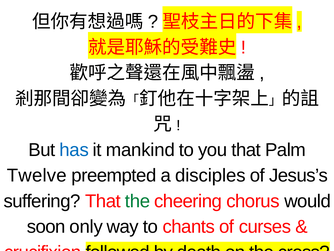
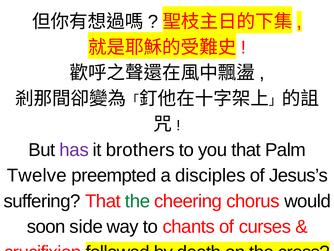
has colour: blue -> purple (74, 150)
mankind: mankind -> brothers (140, 150)
only: only -> side (86, 226)
